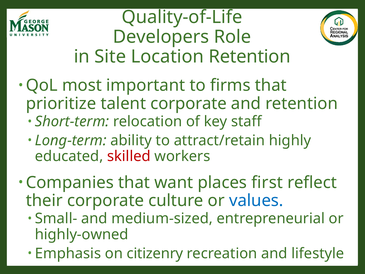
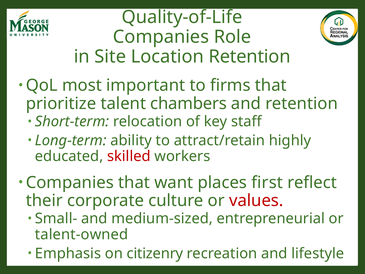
Developers: Developers -> Companies (161, 37)
talent corporate: corporate -> chambers (189, 103)
values colour: blue -> red (256, 200)
highly-owned: highly-owned -> talent-owned (82, 234)
